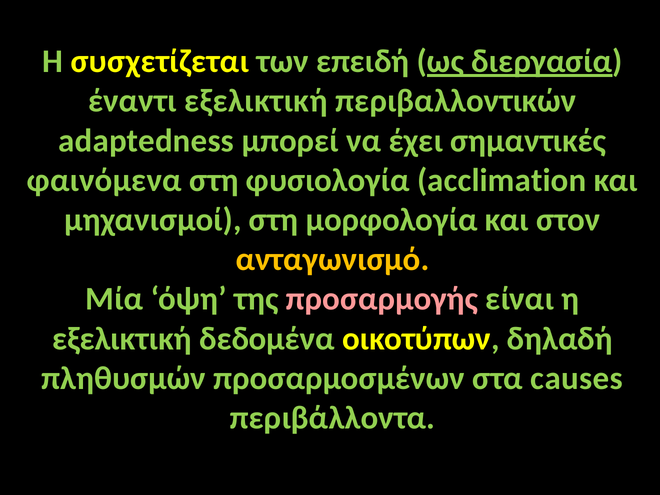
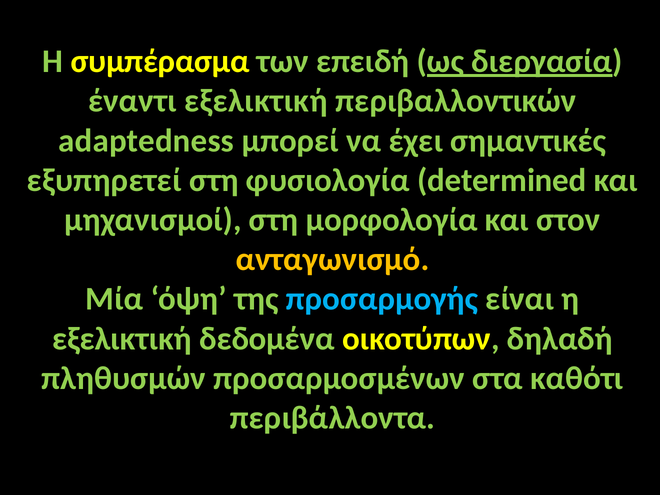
συσχετίζεται: συσχετίζεται -> συμπέρασμα (160, 61)
φαινόμενα: φαινόμενα -> εξυπηρετεί (104, 180)
acclimation: acclimation -> determined (502, 180)
προσαρμογής colour: pink -> light blue (382, 299)
causes: causes -> καθότι (577, 378)
